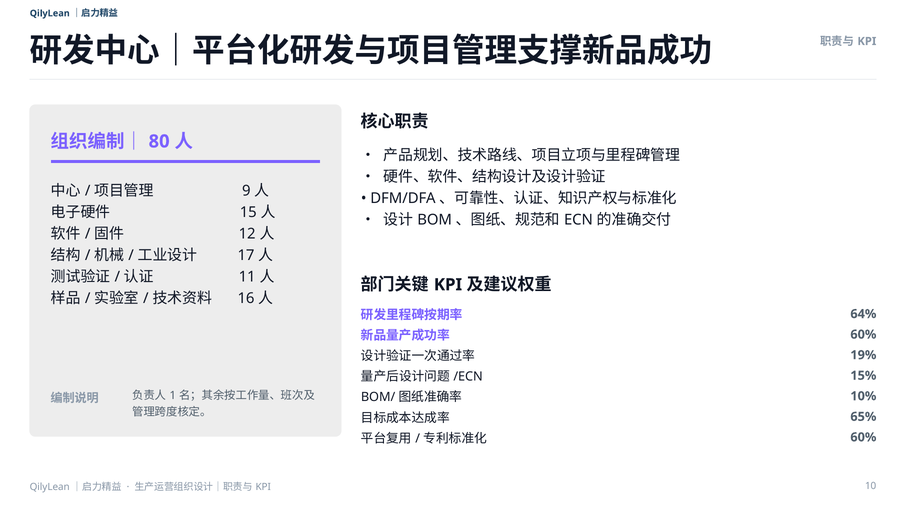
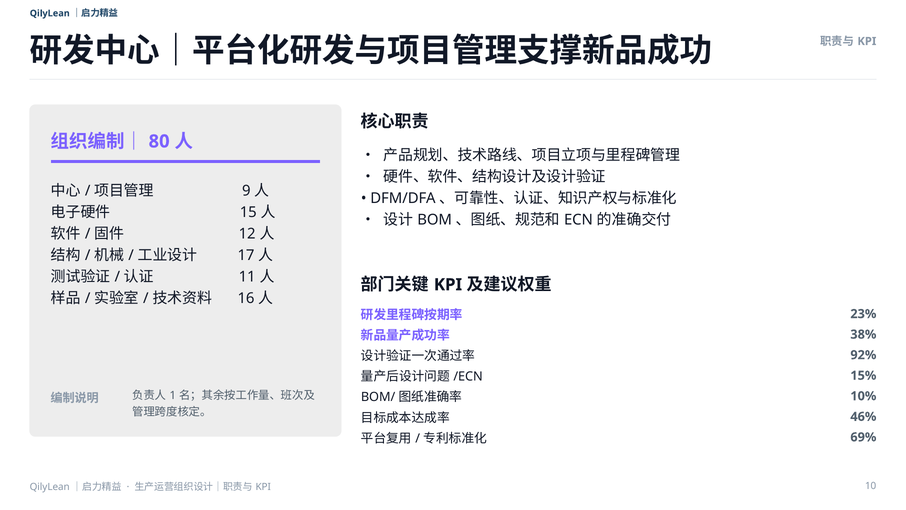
64%: 64% -> 23% (863, 314)
60%: 60% -> 38% (863, 334)
19%: 19% -> 92% (863, 355)
65%: 65% -> 46% (863, 416)
60%: 60% -> 69% (863, 437)
